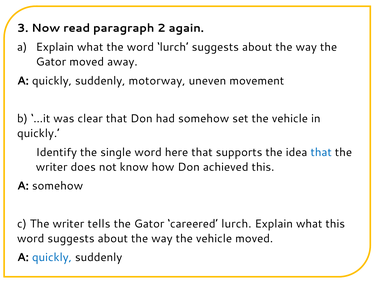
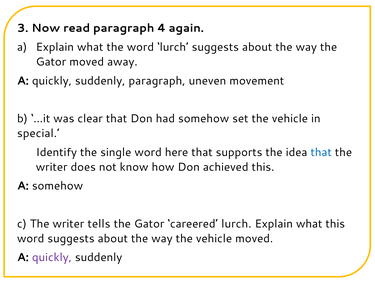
2: 2 -> 4 (162, 28)
suddenly motorway: motorway -> paragraph (157, 81)
quickly: quickly -> special (38, 133)
quickly colour: blue -> purple (52, 257)
